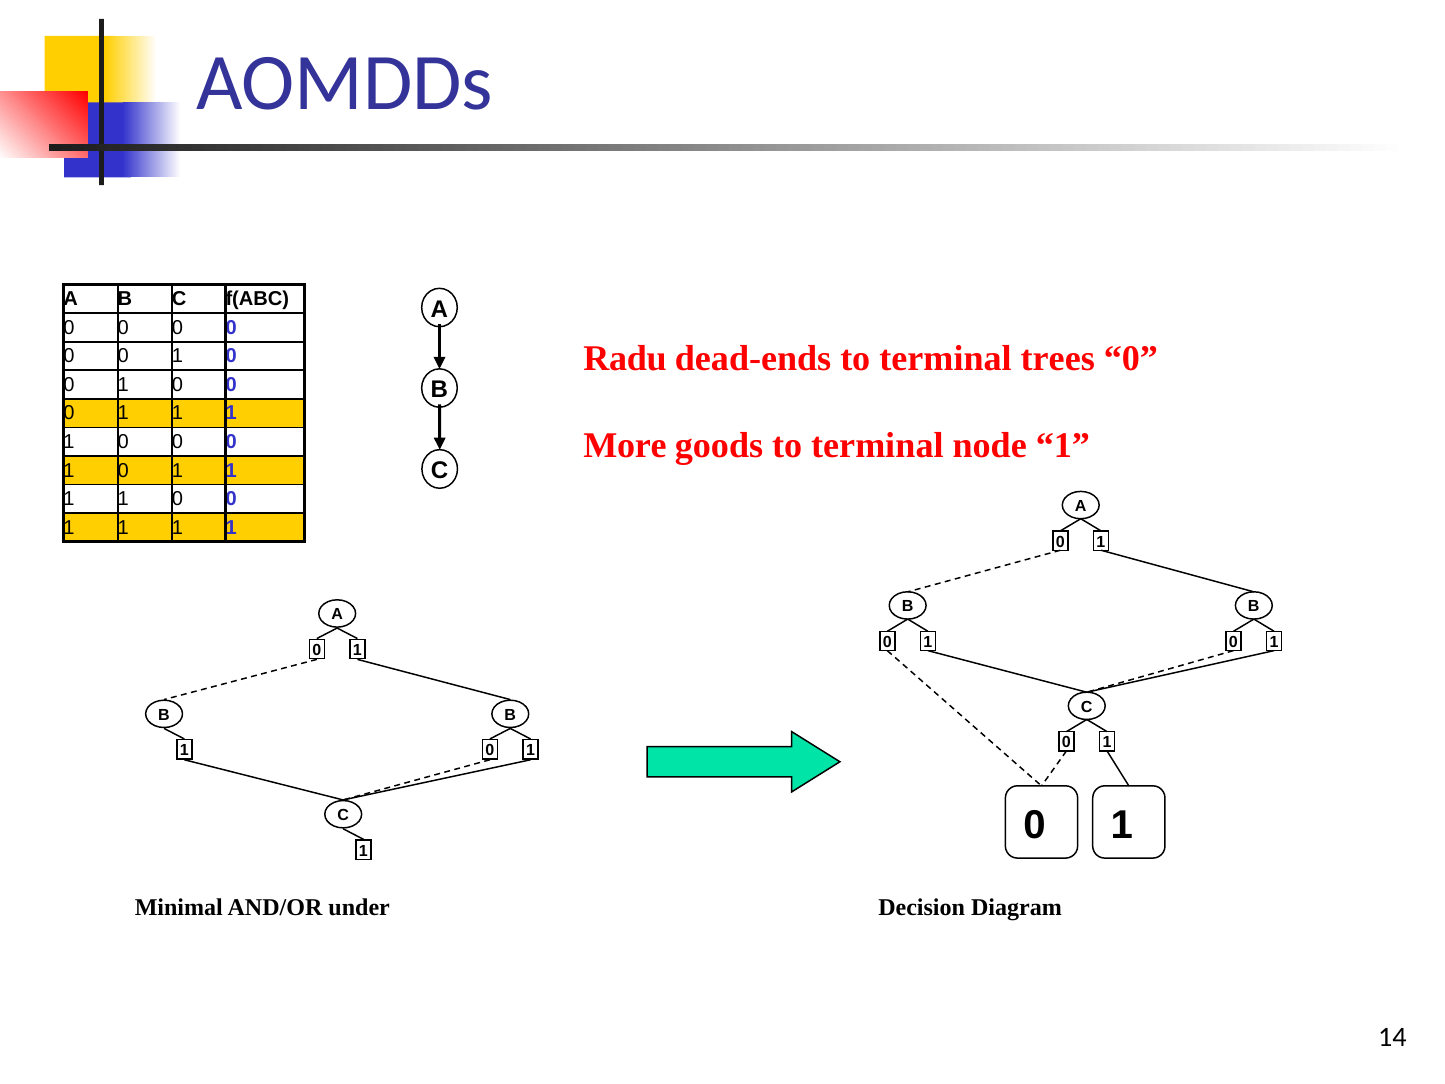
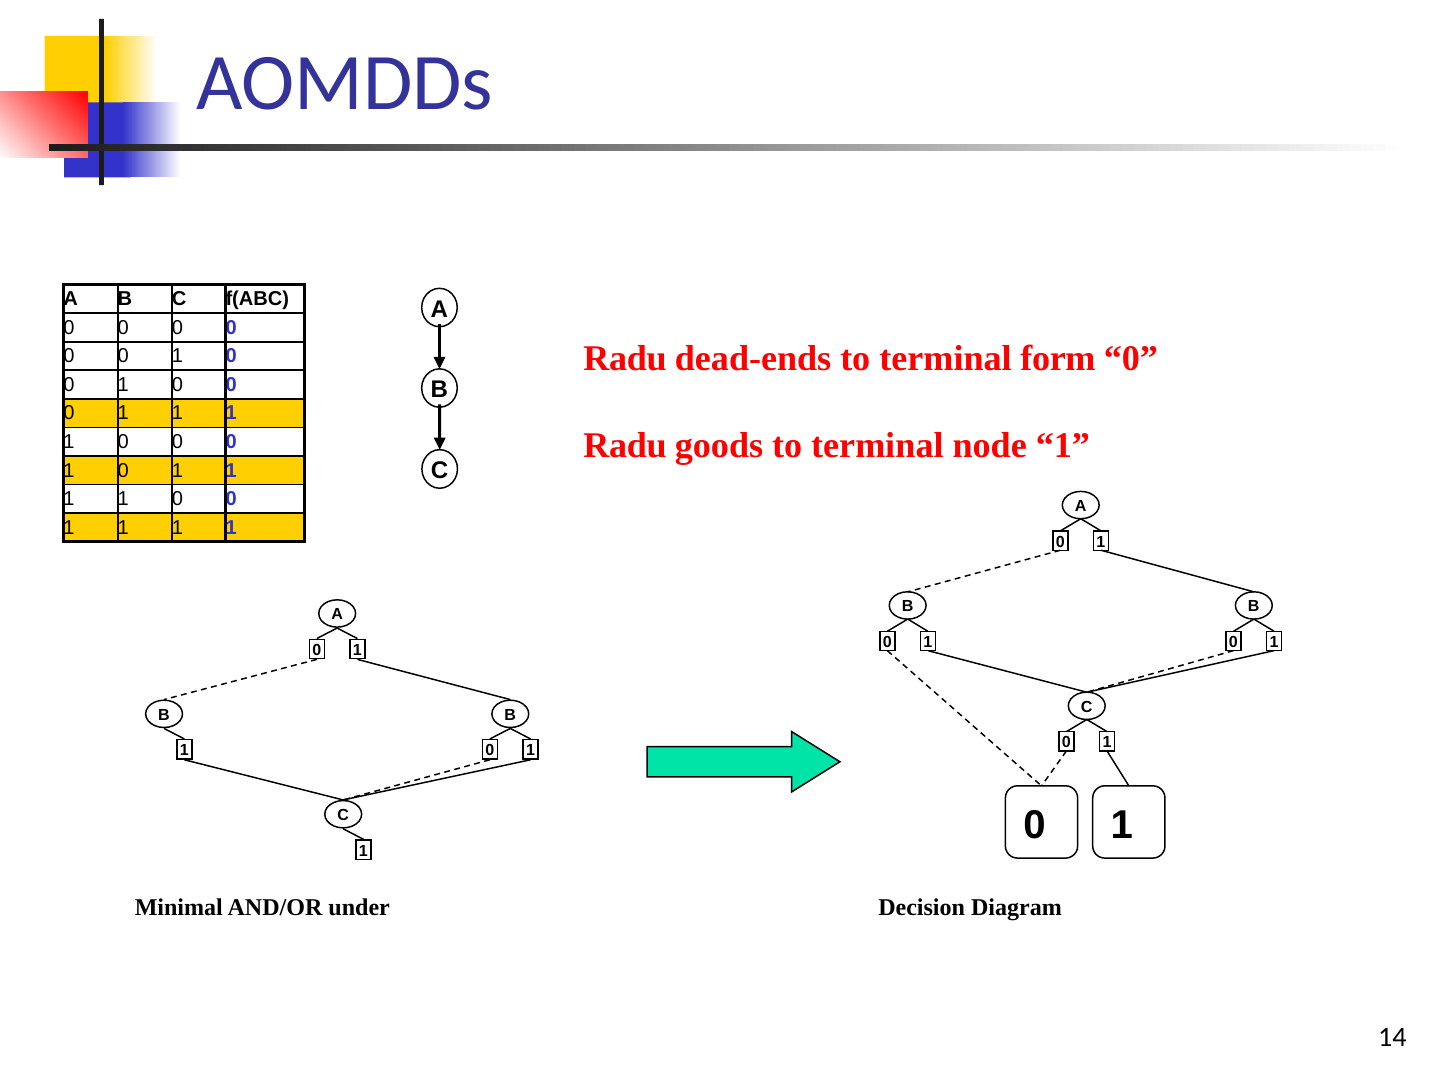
trees: trees -> form (1058, 358)
More: More -> Radu (625, 445)
